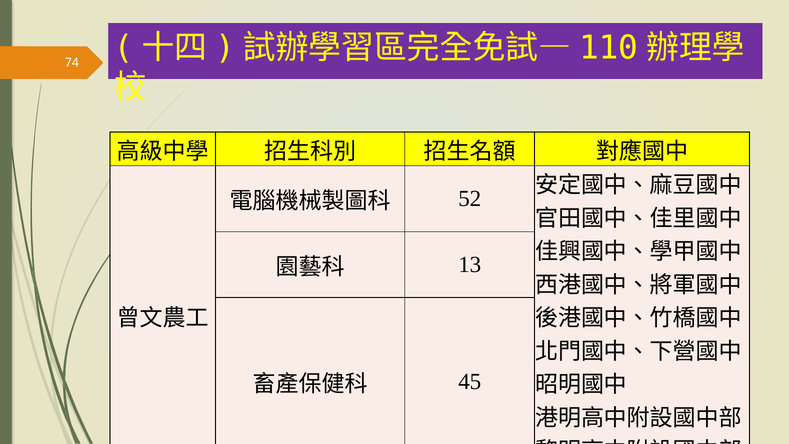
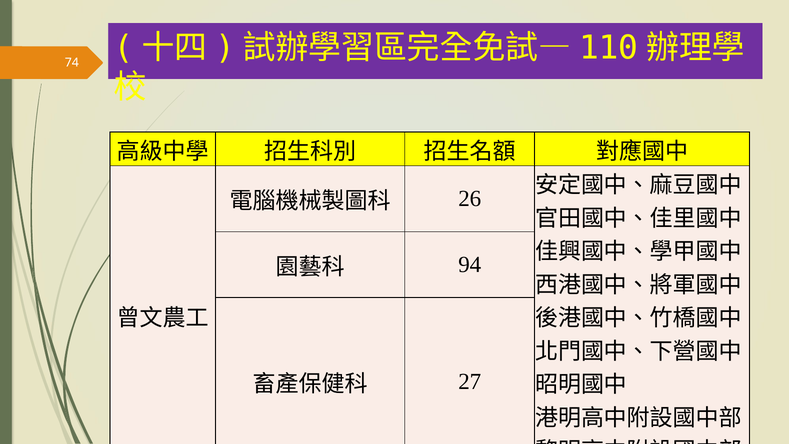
52: 52 -> 26 (470, 199)
13: 13 -> 94 (470, 265)
45: 45 -> 27 (470, 382)
